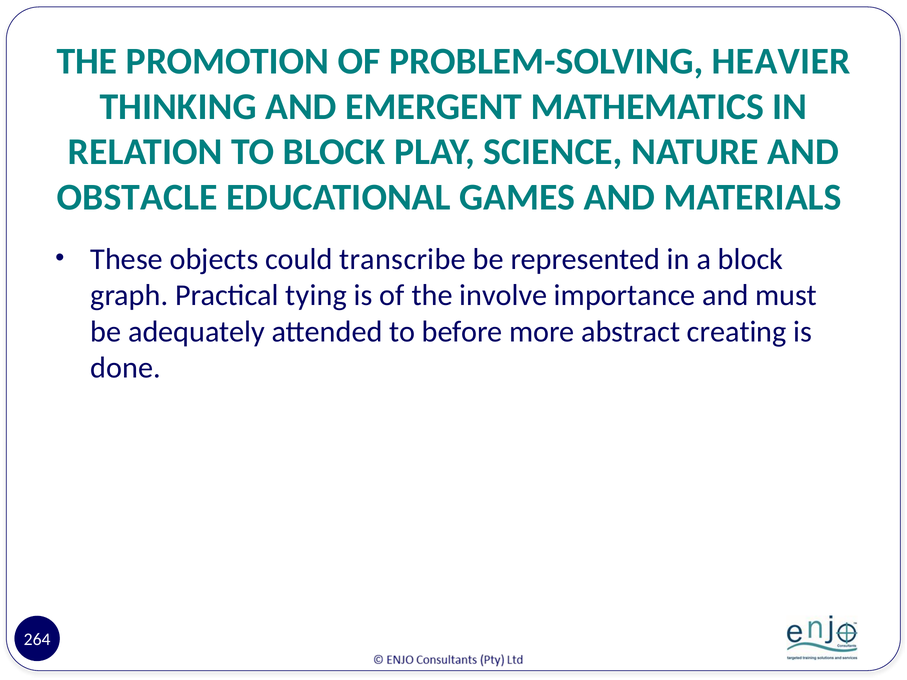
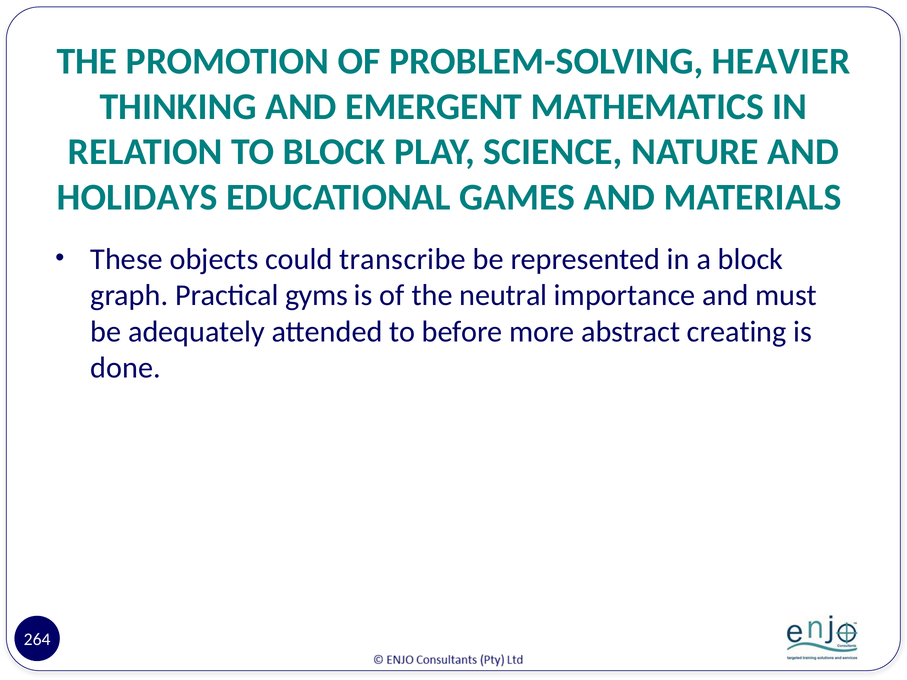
OBSTACLE: OBSTACLE -> HOLIDAYS (137, 197)
tying: tying -> gyms (316, 296)
involve: involve -> neutral (503, 296)
